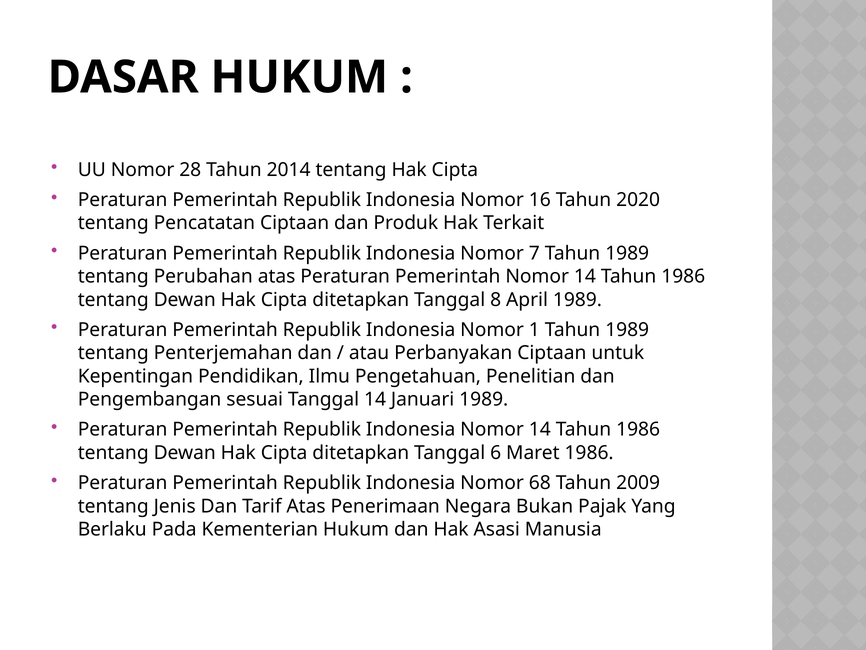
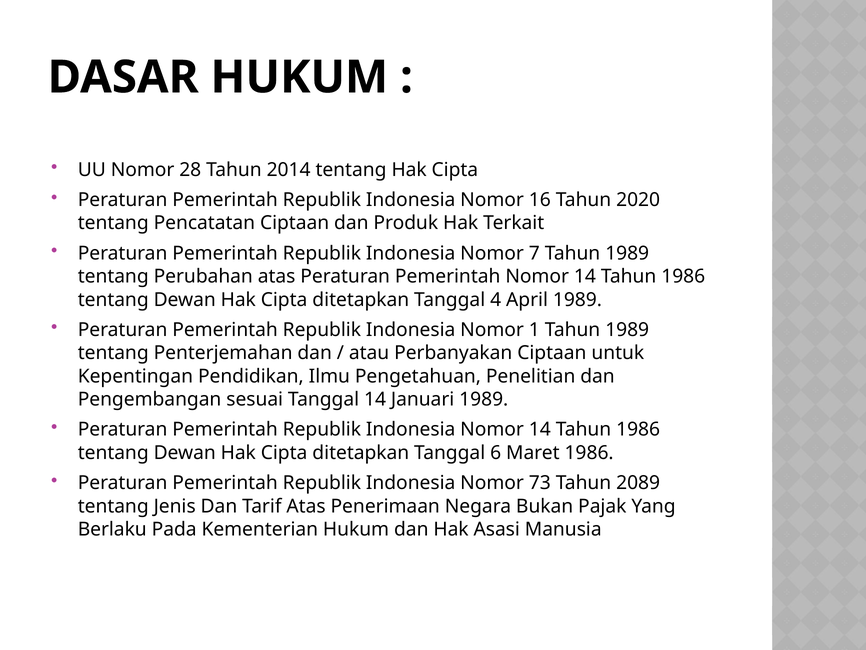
8: 8 -> 4 (496, 299)
68: 68 -> 73 (540, 483)
2009: 2009 -> 2089 (638, 483)
